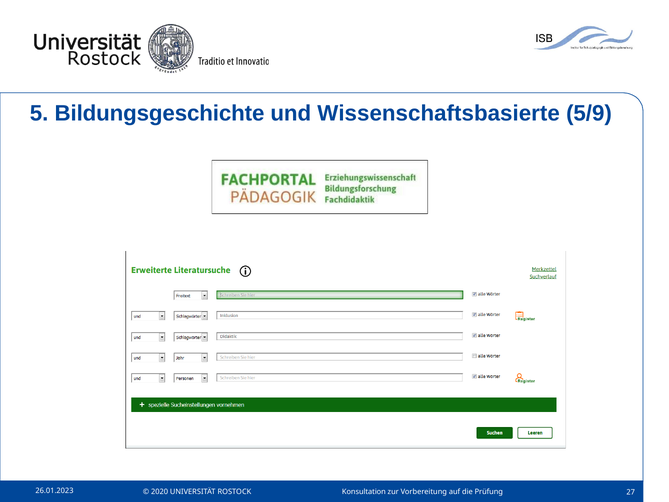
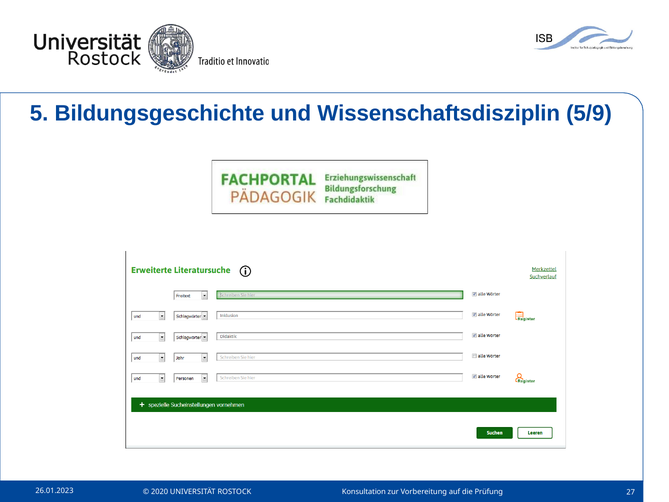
Wissenschaftsbasierte: Wissenschaftsbasierte -> Wissenschaftsdisziplin (439, 113)
